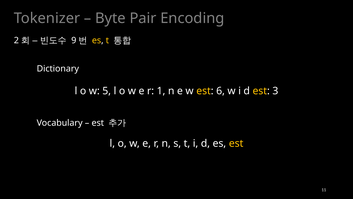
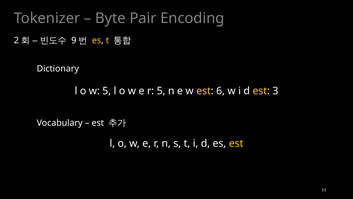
r 1: 1 -> 5 (161, 91)
